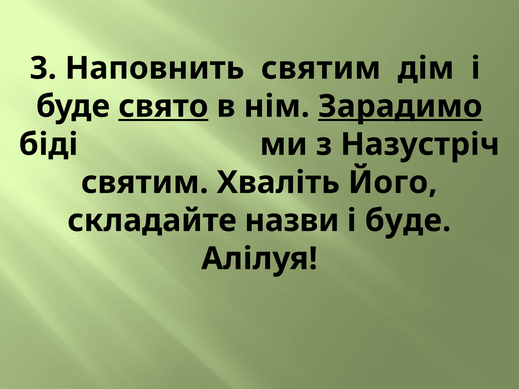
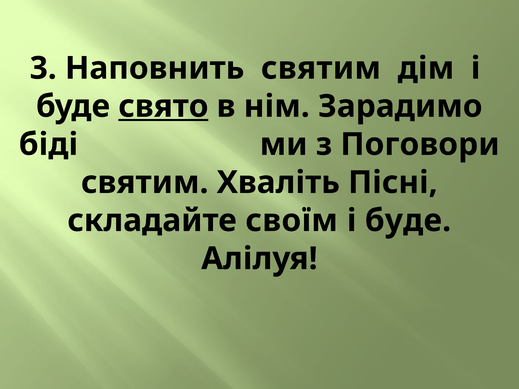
Зарадимо underline: present -> none (400, 106)
Назустріч: Назустріч -> Поговори (420, 144)
Його: Його -> Пісні (393, 183)
назви: назви -> своїм (292, 221)
